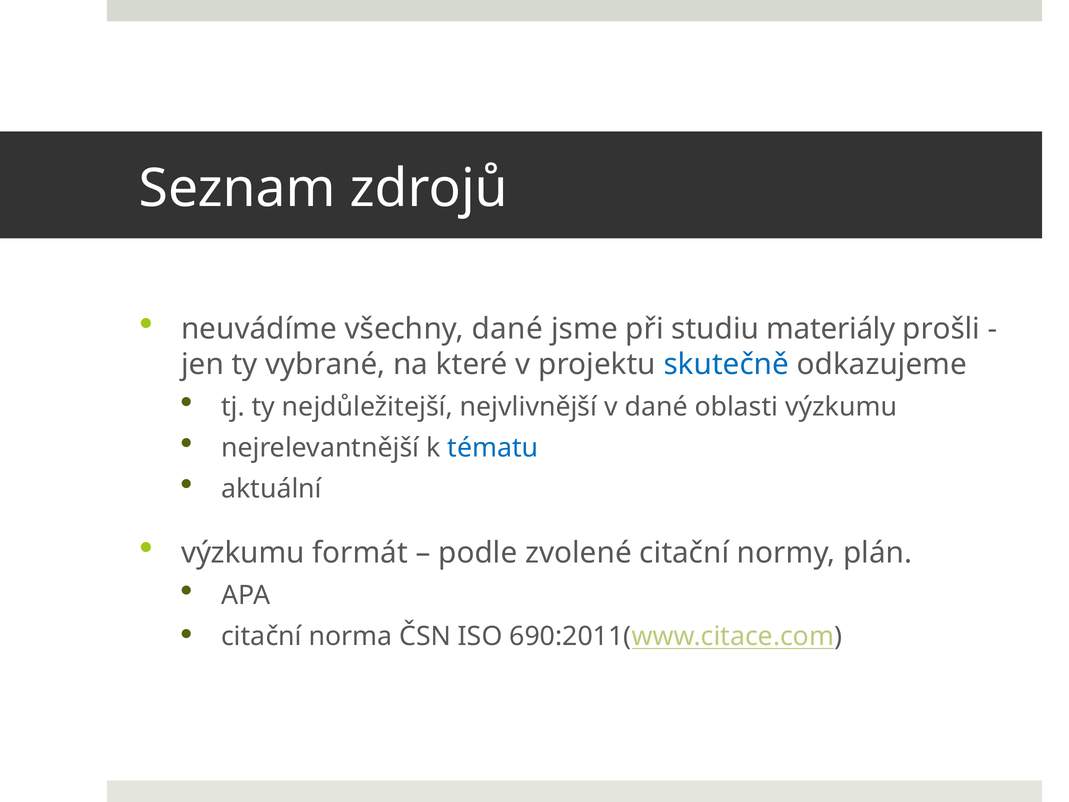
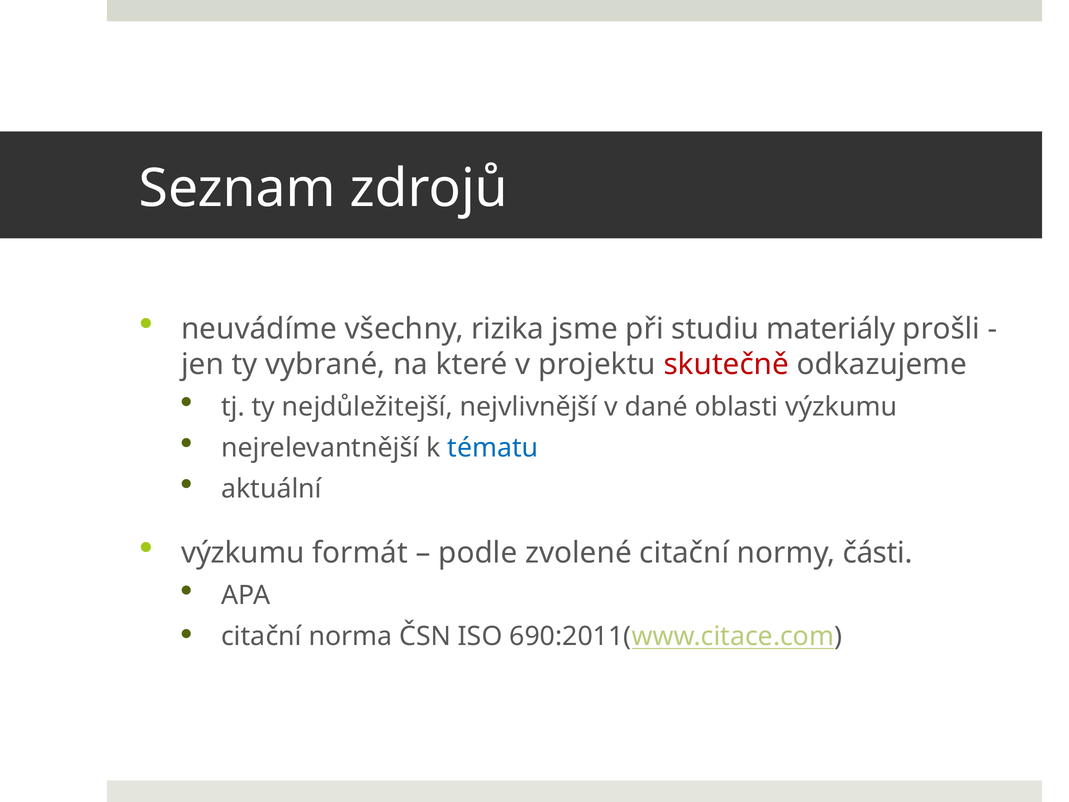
všechny dané: dané -> rizika (508, 329)
skutečně colour: blue -> red (726, 364)
plán: plán -> části (878, 553)
